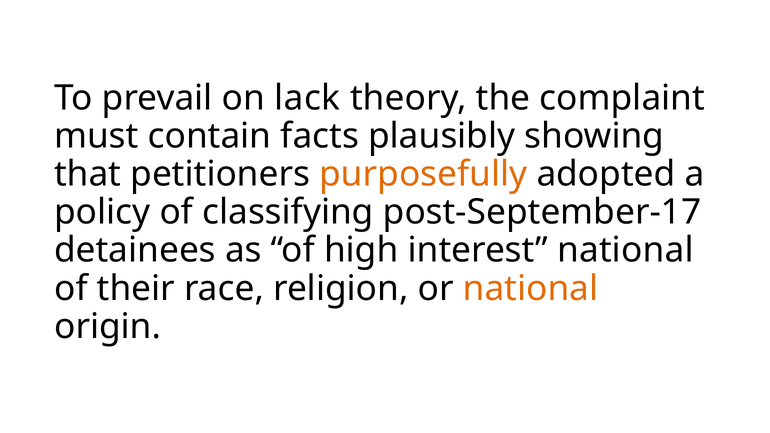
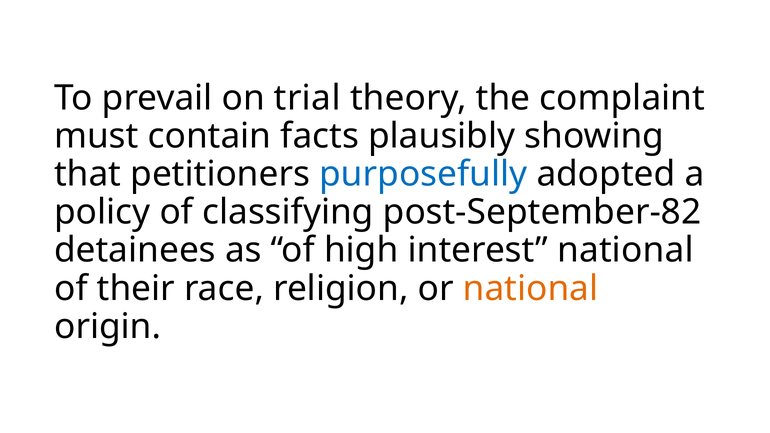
lack: lack -> trial (307, 98)
purposefully colour: orange -> blue (423, 174)
post-September-17: post-September-17 -> post-September-82 (542, 212)
